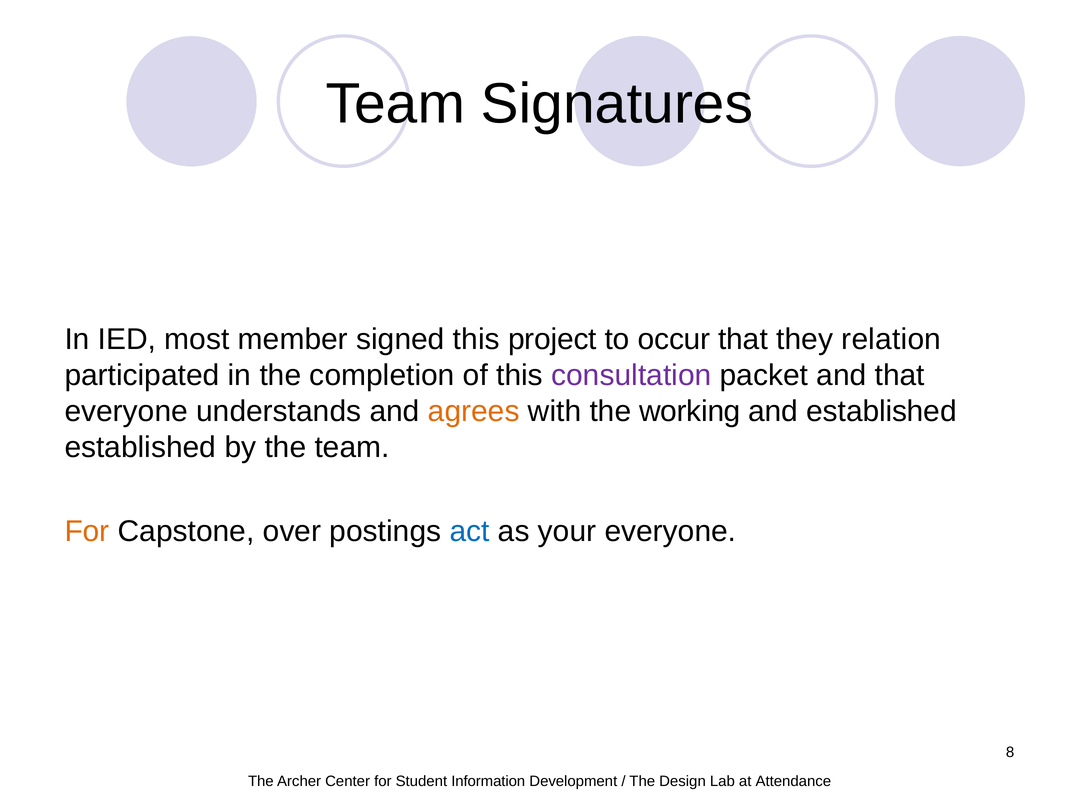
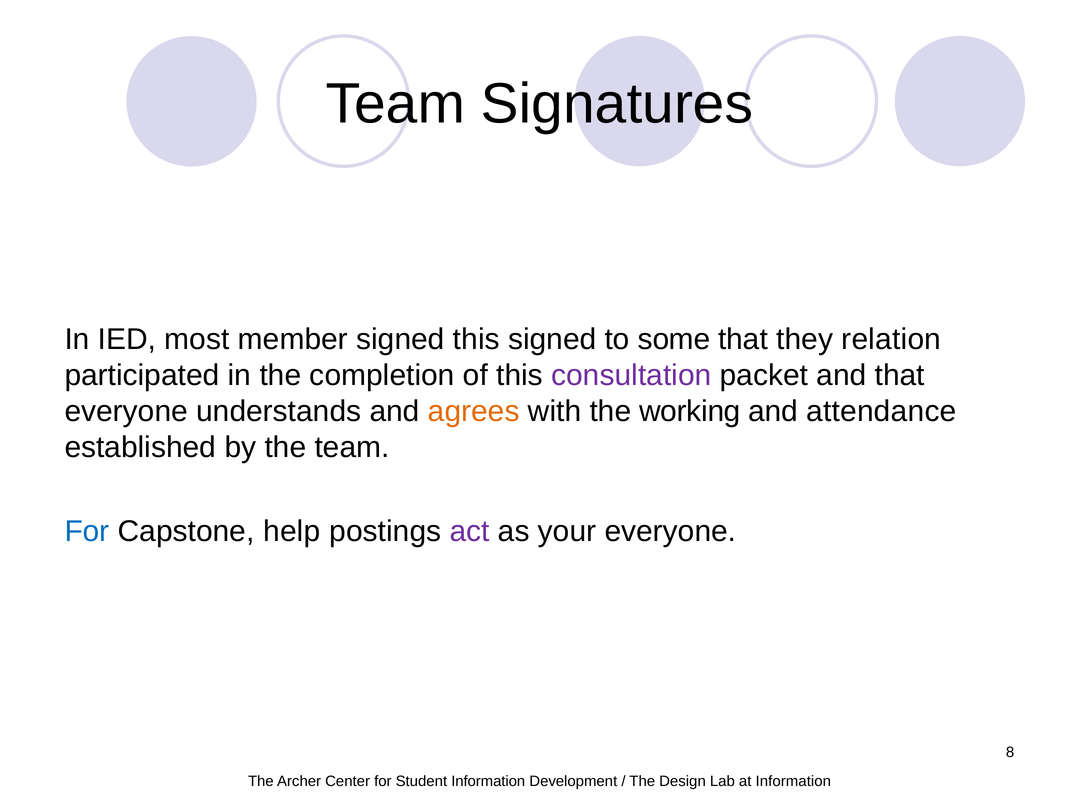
this project: project -> signed (552, 340)
occur: occur -> some (674, 340)
and established: established -> attendance (881, 411)
For colour: orange -> blue (87, 531)
over: over -> help (292, 531)
act colour: blue -> purple (470, 531)
at Attendance: Attendance -> Information (793, 782)
